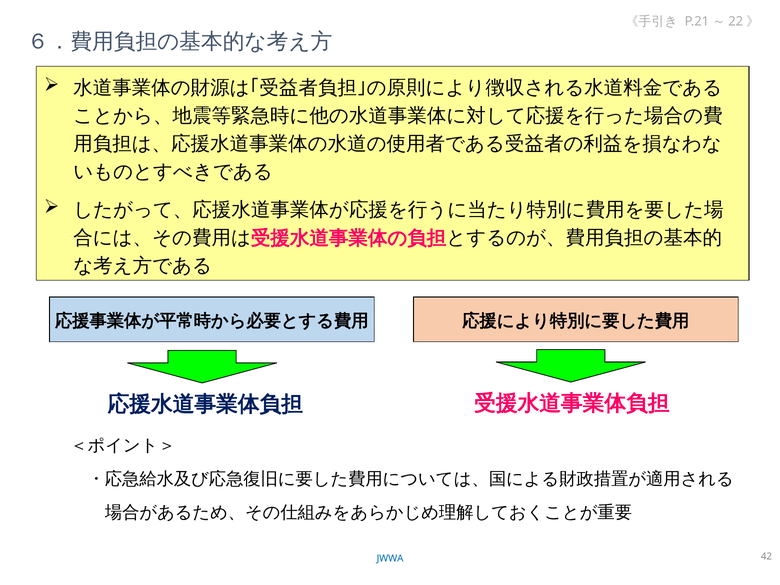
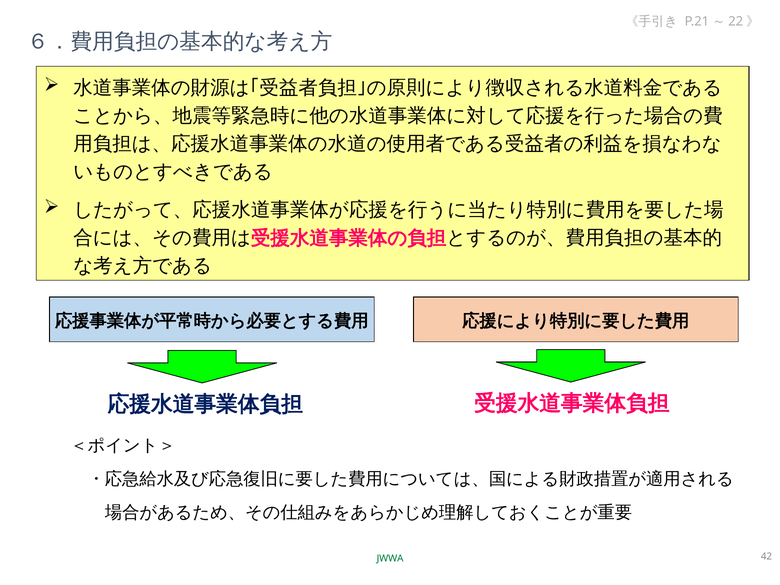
JWWA colour: blue -> green (390, 558)
